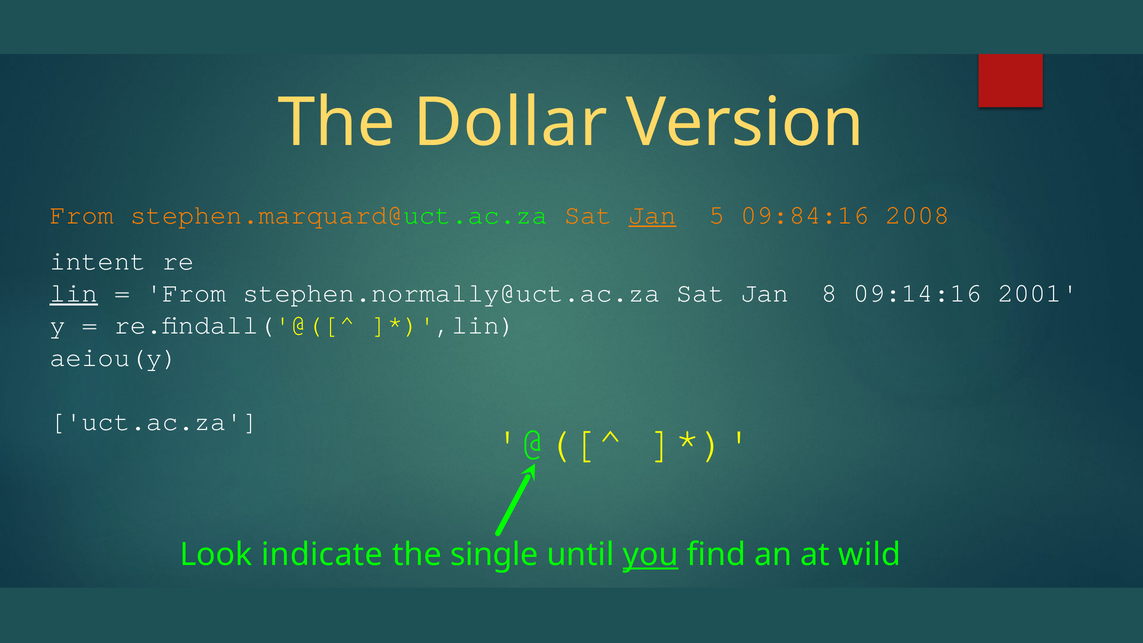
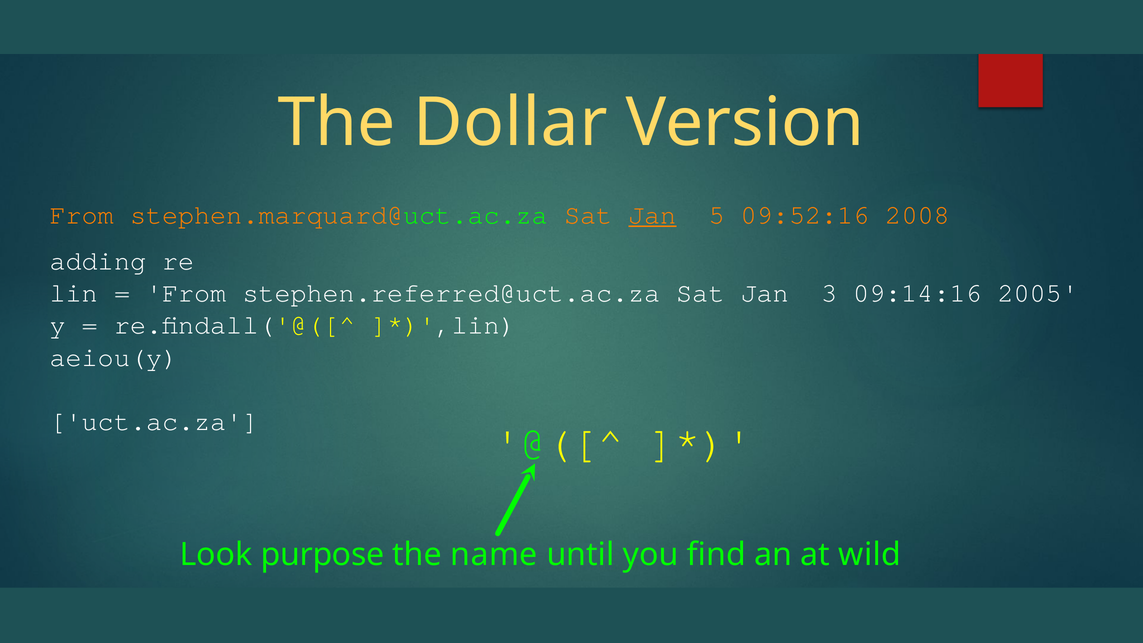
09:84:16: 09:84:16 -> 09:52:16 (805, 215)
intent: intent -> adding (98, 261)
lin underline: present -> none (74, 293)
stephen.normally@uct.ac.za: stephen.normally@uct.ac.za -> stephen.referred@uct.ac.za (451, 293)
8: 8 -> 3 (829, 293)
2001: 2001 -> 2005 (1038, 293)
indicate: indicate -> purpose (322, 555)
single: single -> name (494, 555)
you underline: present -> none (651, 555)
